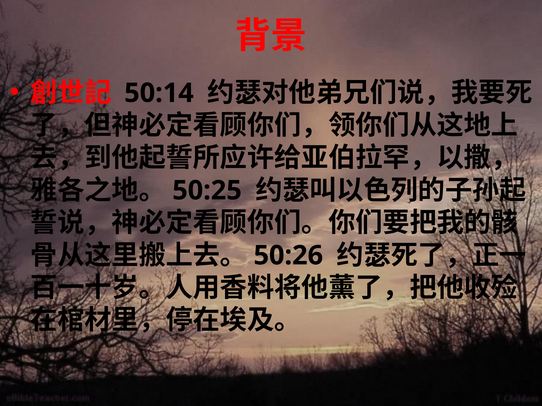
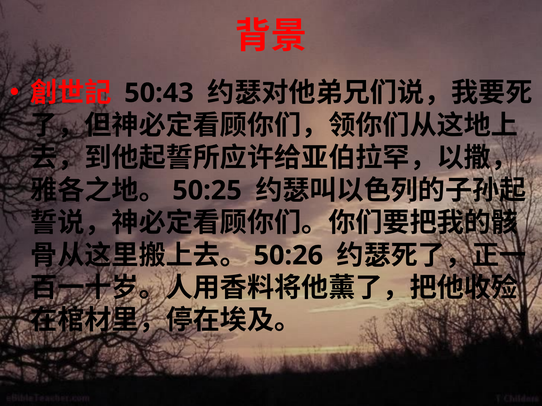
50:14: 50:14 -> 50:43 (159, 93)
